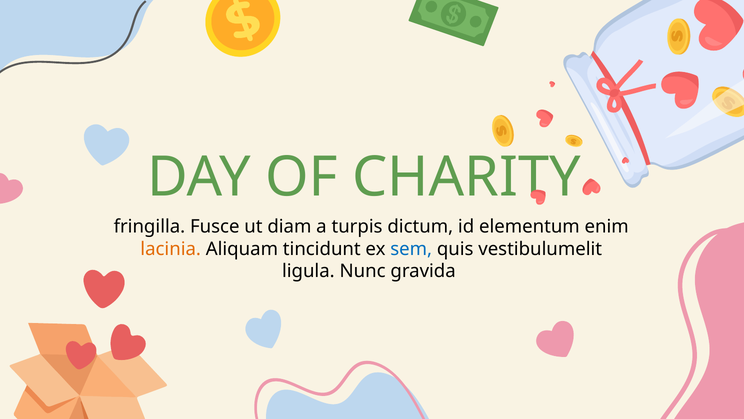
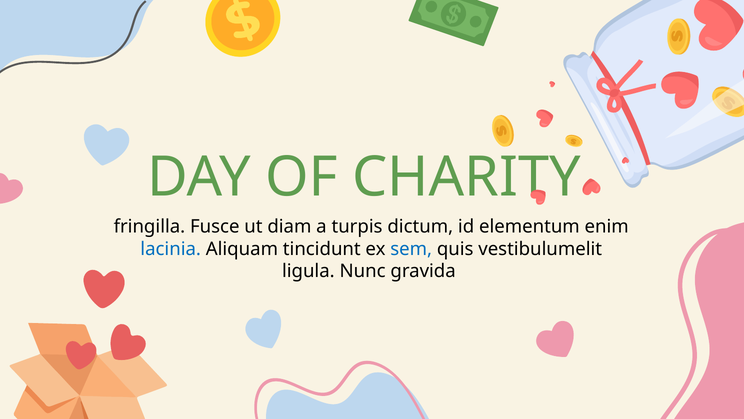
lacinia colour: orange -> blue (171, 249)
